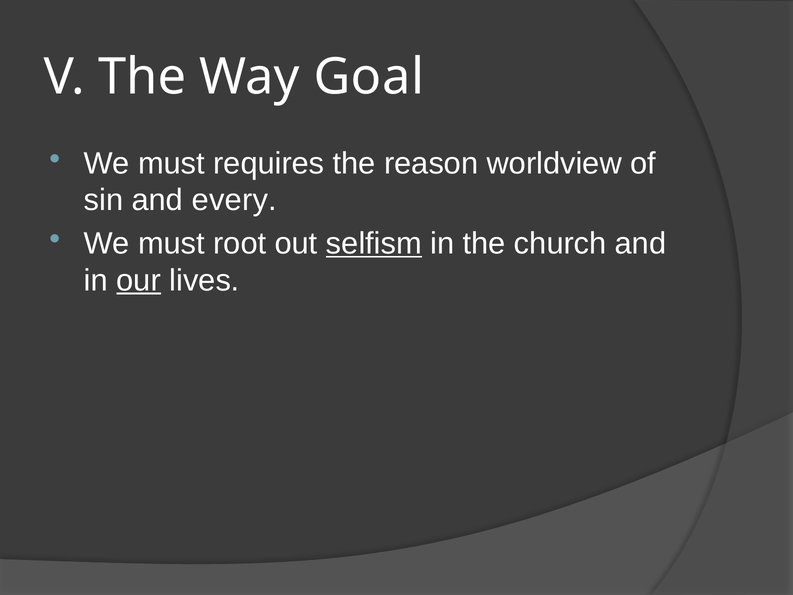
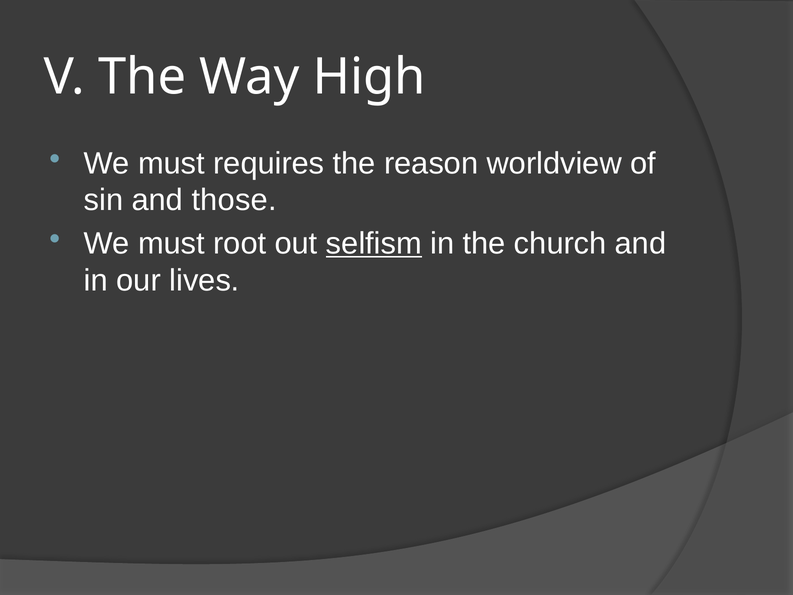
Goal: Goal -> High (369, 77)
every: every -> those (234, 200)
our underline: present -> none (139, 280)
